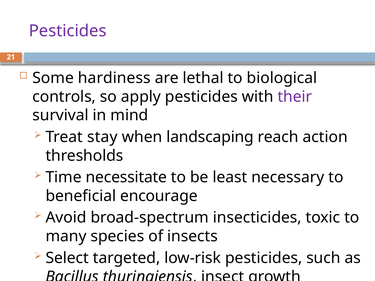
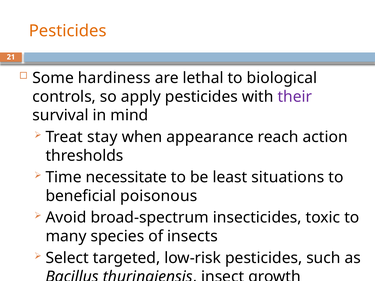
Pesticides colour: purple -> orange (68, 31)
landscaping: landscaping -> appearance (210, 137)
necessary: necessary -> situations (288, 177)
encourage: encourage -> poisonous (159, 196)
